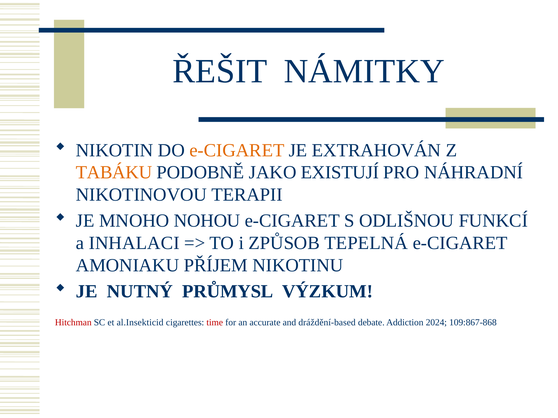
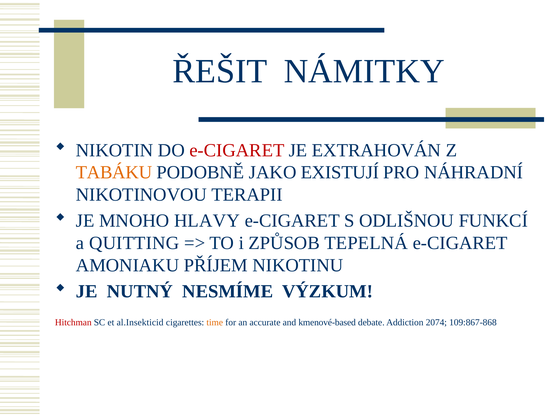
e-CIGARET colour: orange -> red (237, 150)
NOHOU: NOHOU -> HLAVY (207, 221)
INHALACI: INHALACI -> QUITTING (134, 243)
PRŮMYSL: PRŮMYSL -> NESMÍME (228, 292)
time colour: red -> orange (215, 323)
dráždění-based: dráždění-based -> kmenové-based (327, 323)
2024: 2024 -> 2074 (436, 323)
